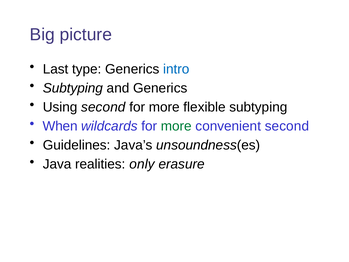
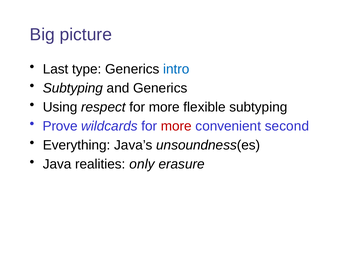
Using second: second -> respect (103, 107)
When: When -> Prove (60, 126)
more colour: green -> red (176, 126)
Guidelines: Guidelines -> Everything (77, 145)
